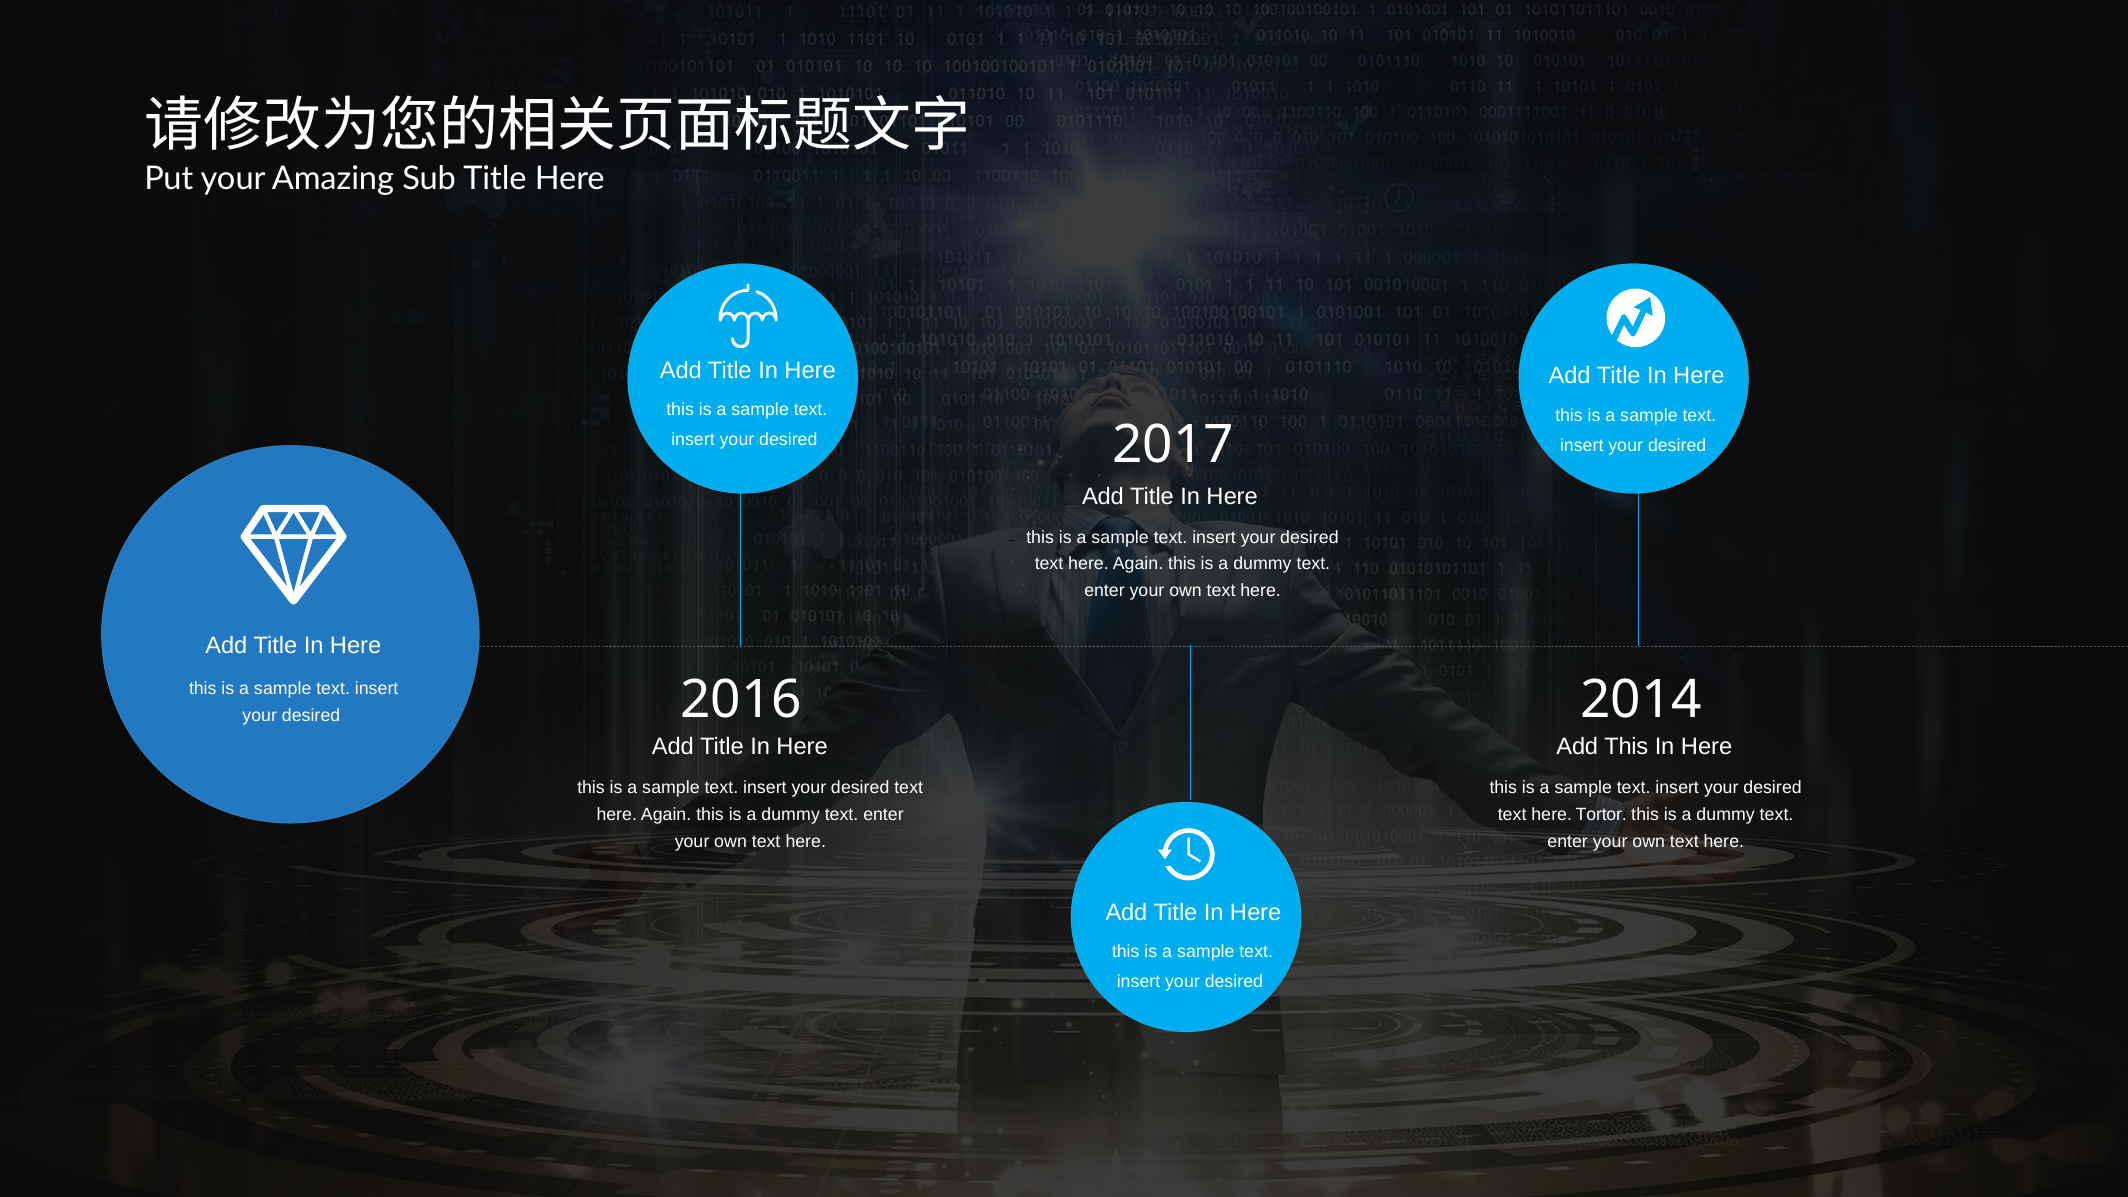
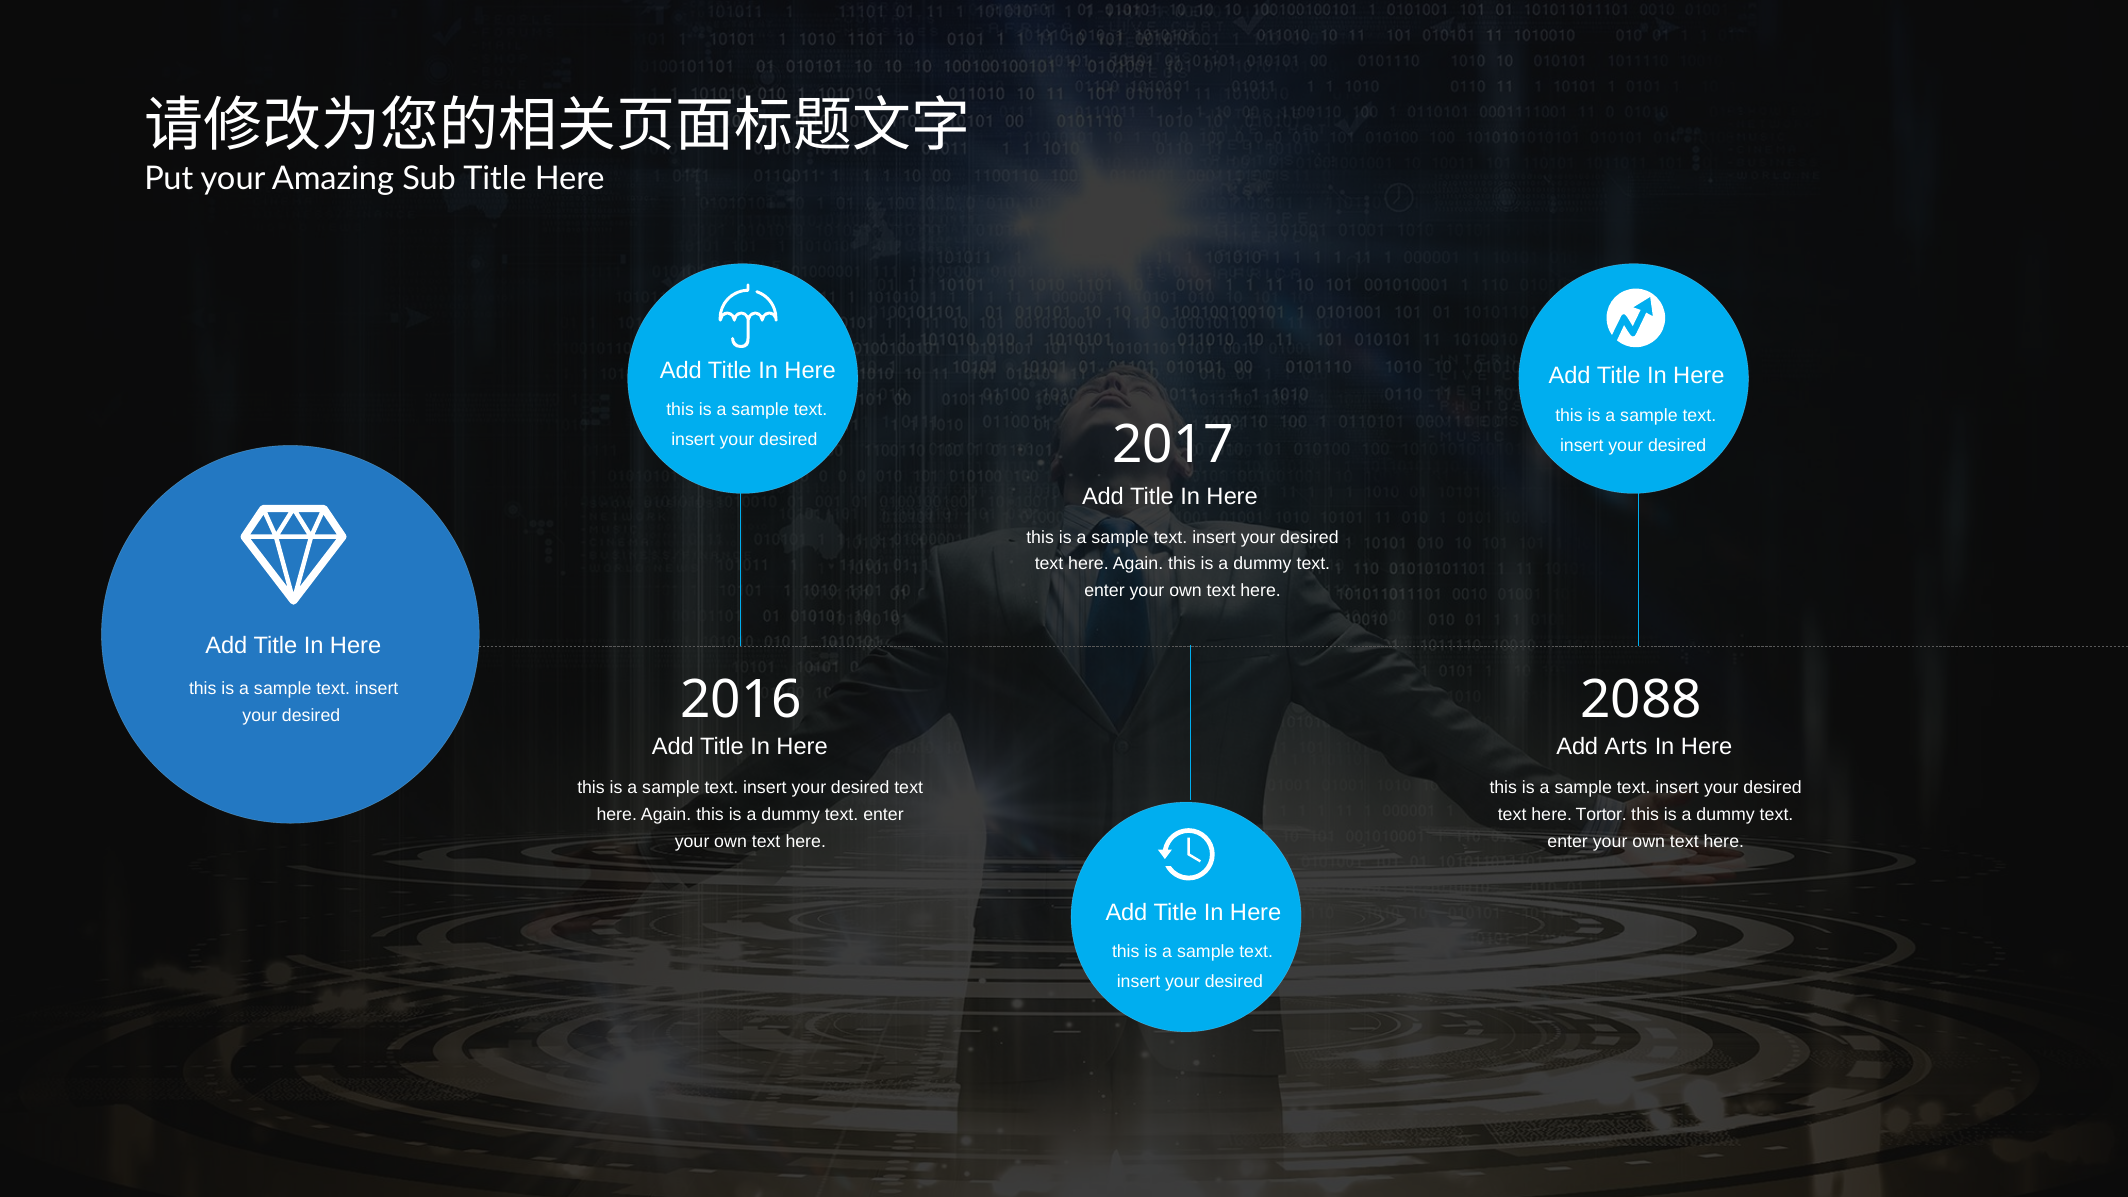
2014: 2014 -> 2088 (1641, 700)
Add This: This -> Arts (1626, 747)
